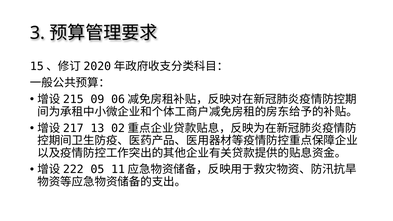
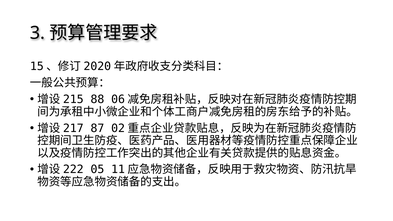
09: 09 -> 88 (97, 99)
13: 13 -> 87 (97, 128)
